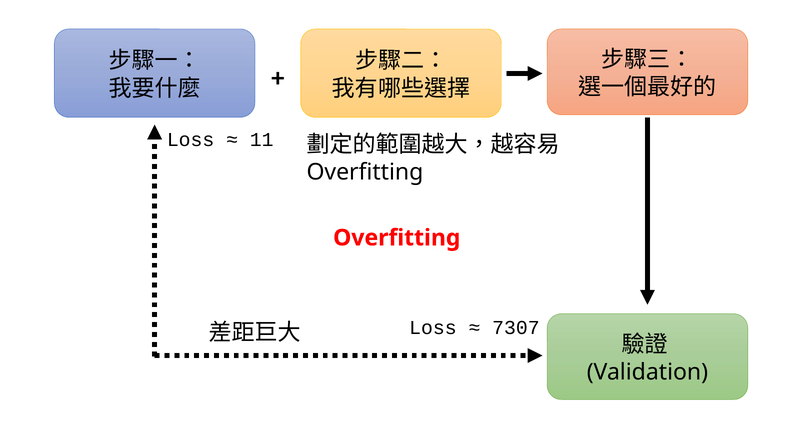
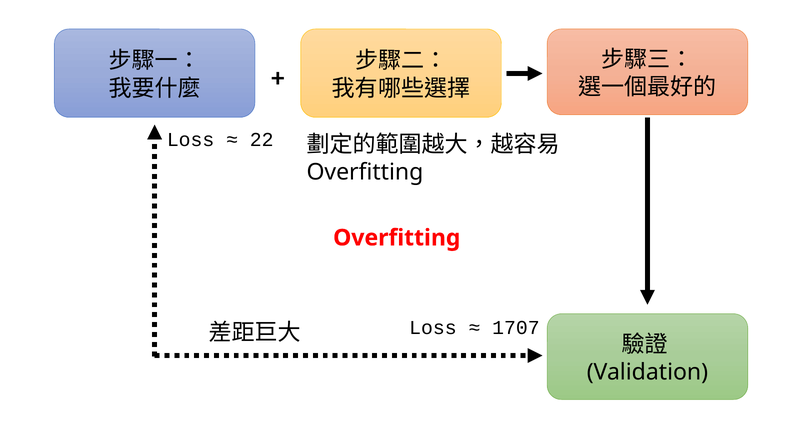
11: 11 -> 22 (262, 140)
7307: 7307 -> 1707 (516, 328)
